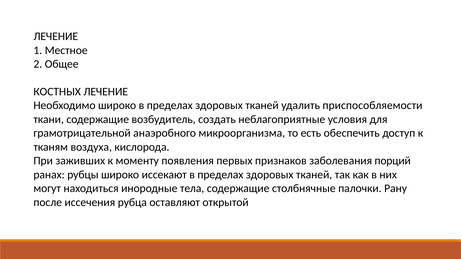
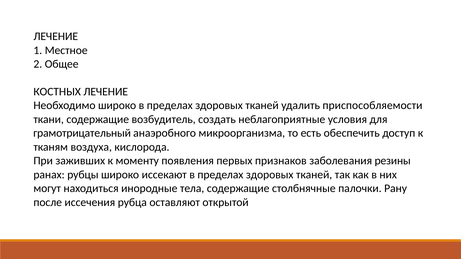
грамотрицательной: грамотрицательной -> грамотрицательный (82, 133)
порций: порций -> резины (393, 161)
